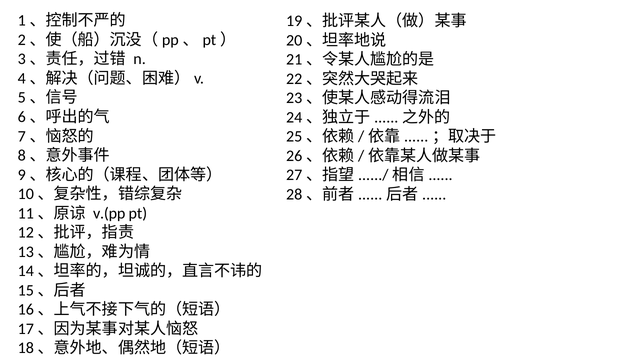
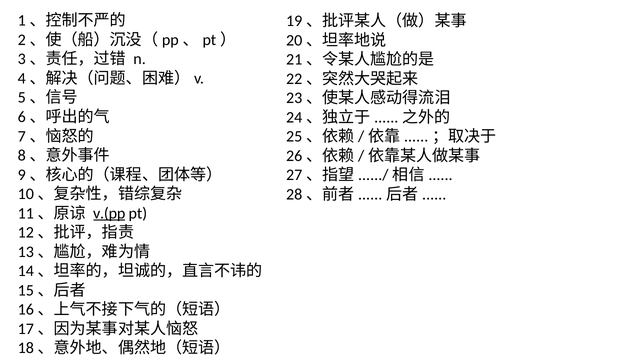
v.(pp underline: none -> present (109, 213)
